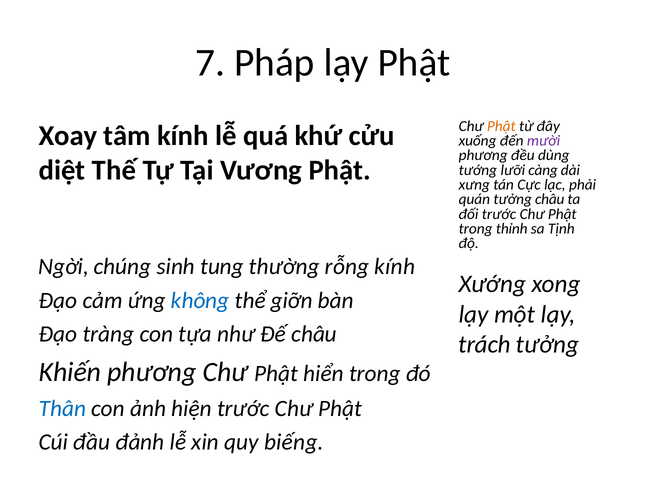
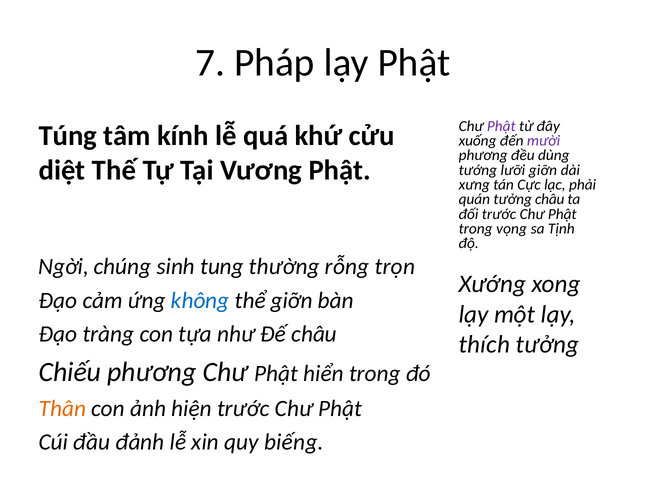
Phật colour: orange -> purple (501, 126)
Xoay: Xoay -> Túng (68, 136)
lưỡi càng: càng -> giỡn (543, 170)
thỉnh: thỉnh -> vọng (512, 228)
rỗng kính: kính -> trọn (395, 266)
trách: trách -> thích (484, 344)
Khiến: Khiến -> Chiếu (70, 372)
Thân colour: blue -> orange (62, 408)
